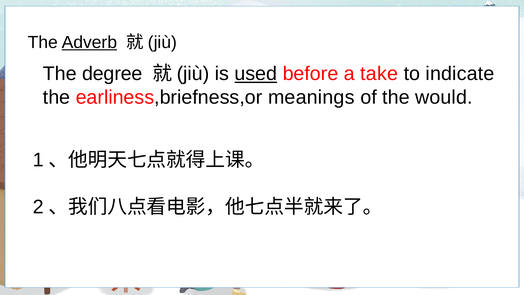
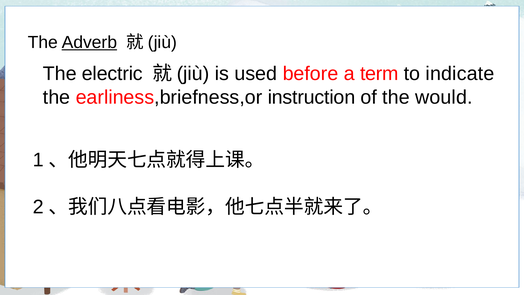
degree: degree -> electric (112, 74)
used underline: present -> none (256, 74)
take: take -> term (379, 74)
meanings: meanings -> instruction (311, 97)
